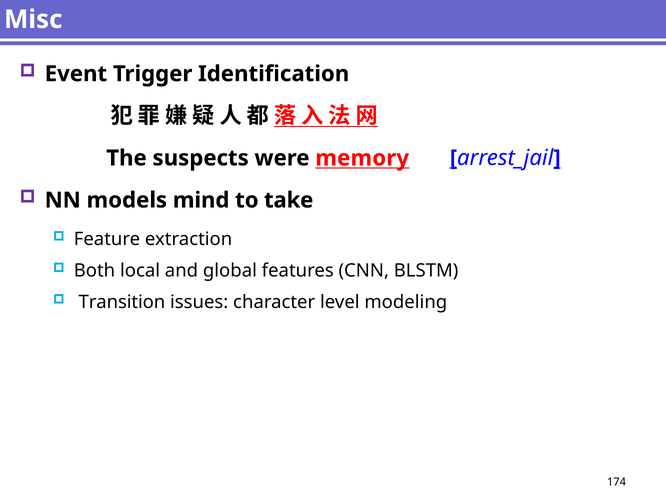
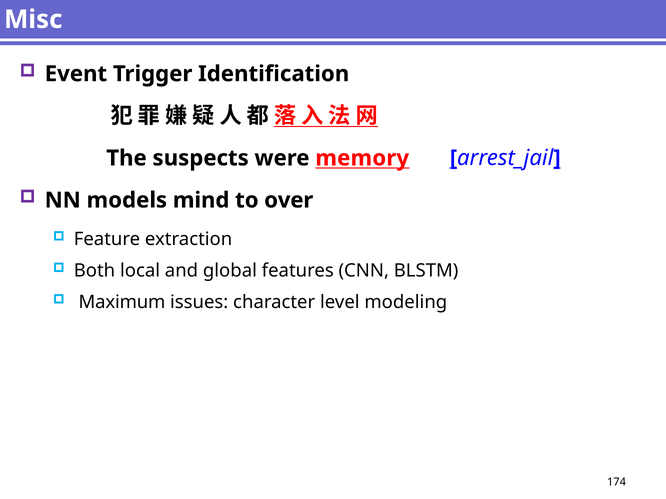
take: take -> over (289, 200)
Transition: Transition -> Maximum (122, 302)
